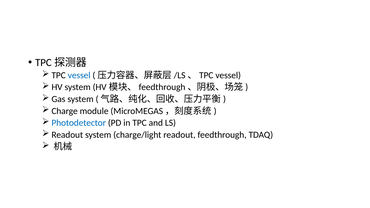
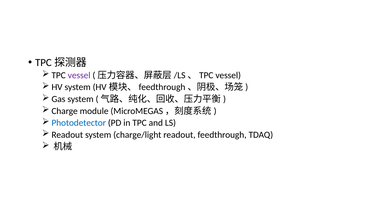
vessel colour: blue -> purple (79, 75)
